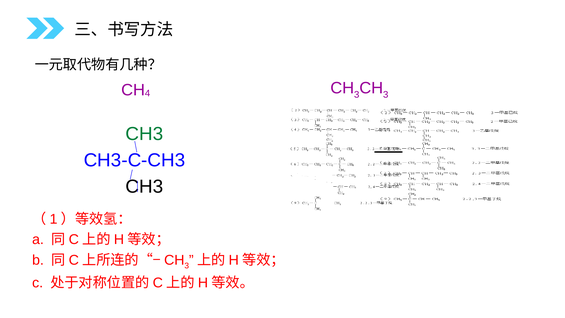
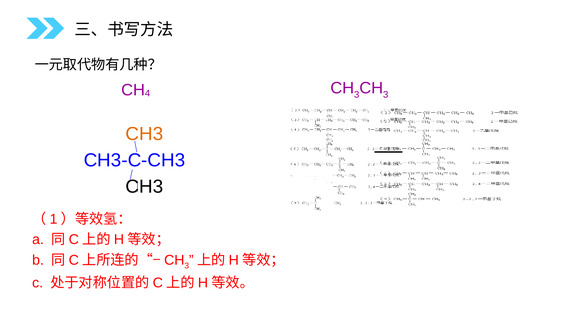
CH3 colour: green -> orange (144, 134)
